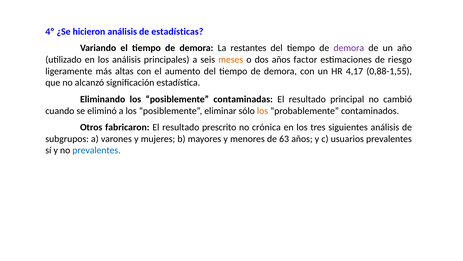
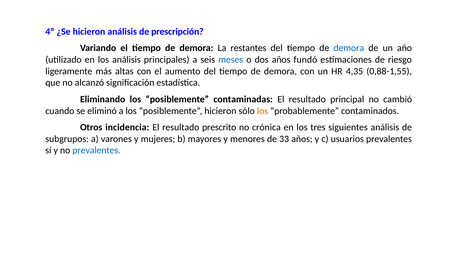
estadísticas: estadísticas -> prescripción (177, 31)
demora colour: purple -> blue (349, 48)
meses colour: orange -> blue (231, 59)
factor: factor -> fundó (305, 59)
4,17: 4,17 -> 4,35 (355, 71)
posiblemente eliminar: eliminar -> hicieron (220, 111)
fabricaron: fabricaron -> incidencia (127, 127)
63: 63 -> 33 (284, 139)
